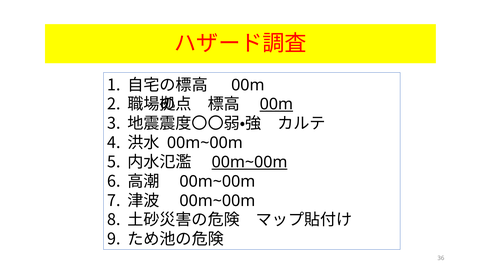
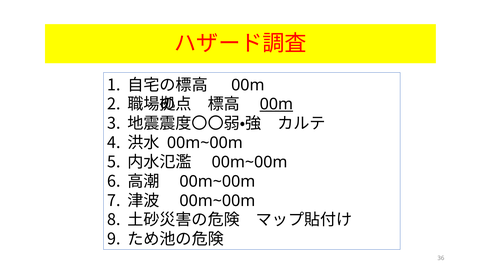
00m~00m underline: present -> none (250, 162)
